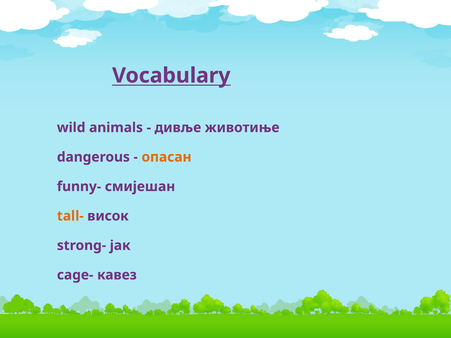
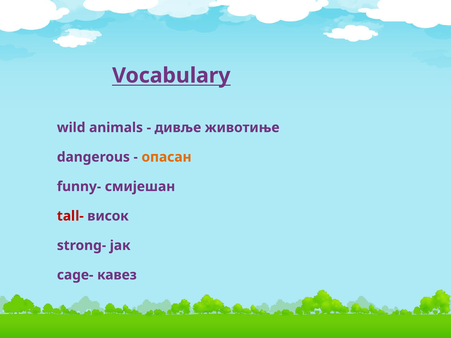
tall- colour: orange -> red (70, 216)
